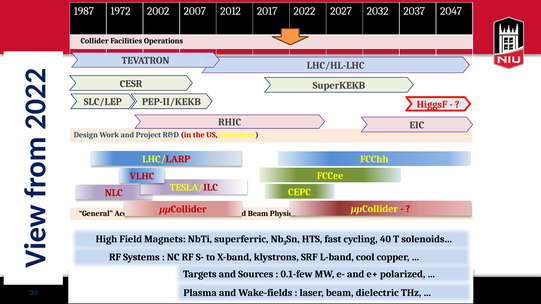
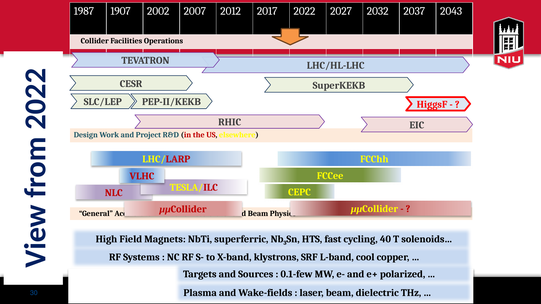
1972: 1972 -> 1907 (121, 11)
2047: 2047 -> 2043 (451, 11)
